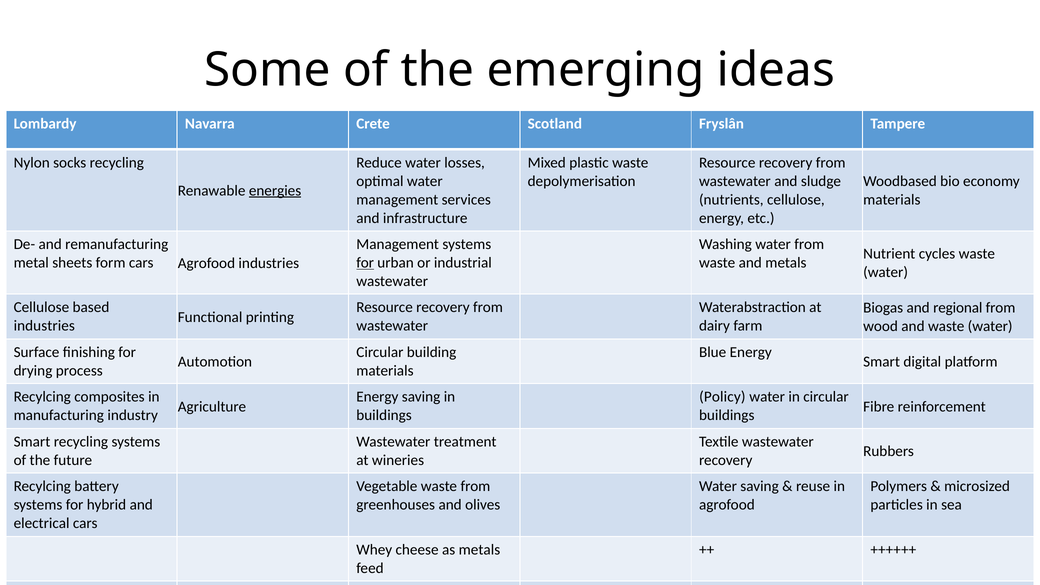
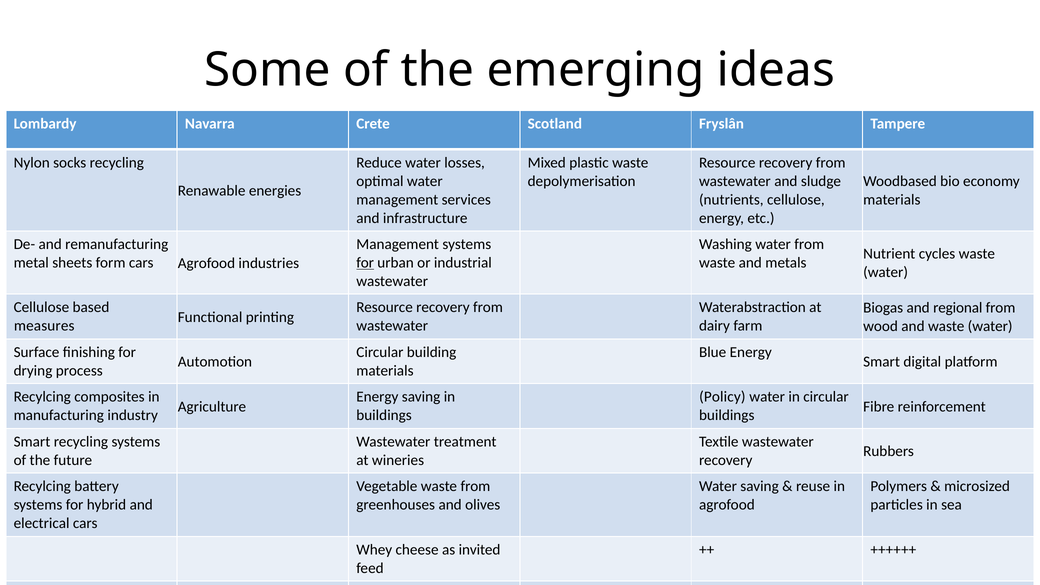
energies underline: present -> none (275, 191)
industries: industries -> measures (44, 326)
as metals: metals -> invited (480, 550)
